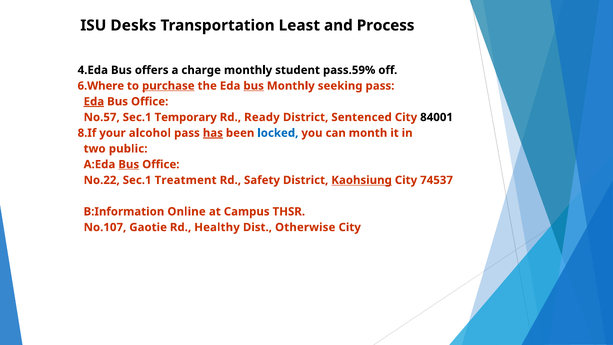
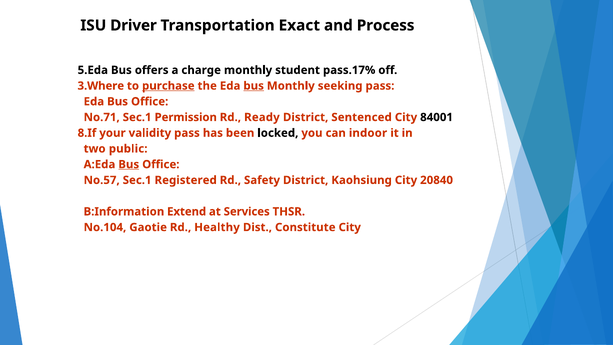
Desks: Desks -> Driver (133, 25)
Least: Least -> Exact (299, 25)
4.Eda: 4.Eda -> 5.Eda (93, 70)
pass.59%: pass.59% -> pass.17% (349, 70)
6.Where: 6.Where -> 3.Where (101, 86)
Eda underline: present -> none (94, 102)
No.57: No.57 -> No.71 (102, 117)
Temporary: Temporary -> Permission (186, 117)
alcohol: alcohol -> validity (150, 133)
has underline: present -> none (213, 133)
locked colour: blue -> black (278, 133)
month: month -> indoor (368, 133)
No.22: No.22 -> No.57 (102, 180)
Treatment: Treatment -> Registered (186, 180)
Kaohsiung underline: present -> none (362, 180)
74537: 74537 -> 20840 (437, 180)
Online: Online -> Extend (187, 211)
Campus: Campus -> Services (247, 211)
No.107: No.107 -> No.104 (105, 227)
Otherwise: Otherwise -> Constitute (305, 227)
